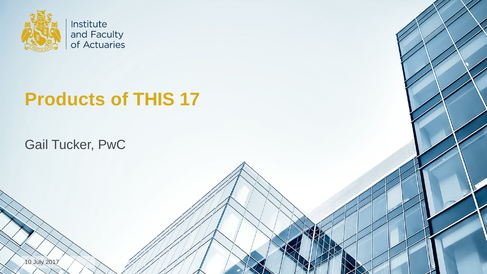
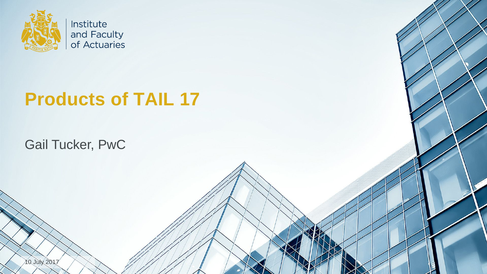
THIS: THIS -> TAIL (154, 99)
